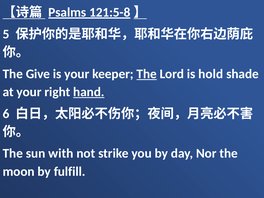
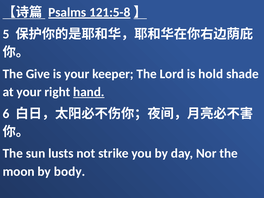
The underline: present -> none (147, 74)
with: with -> lusts (61, 153)
fulfill: fulfill -> body (70, 171)
